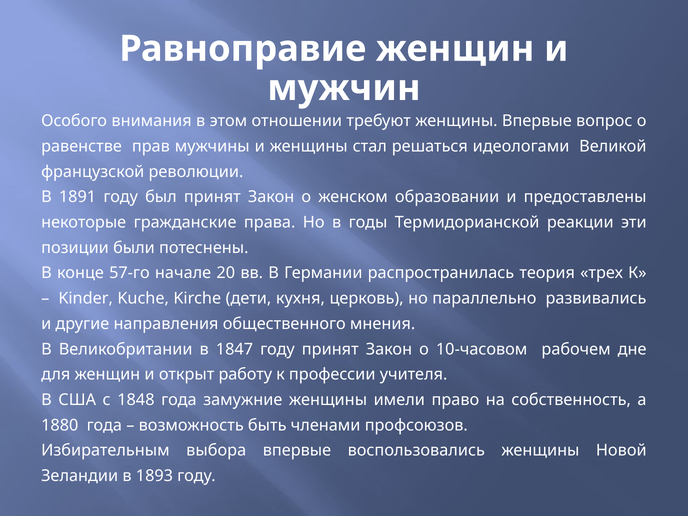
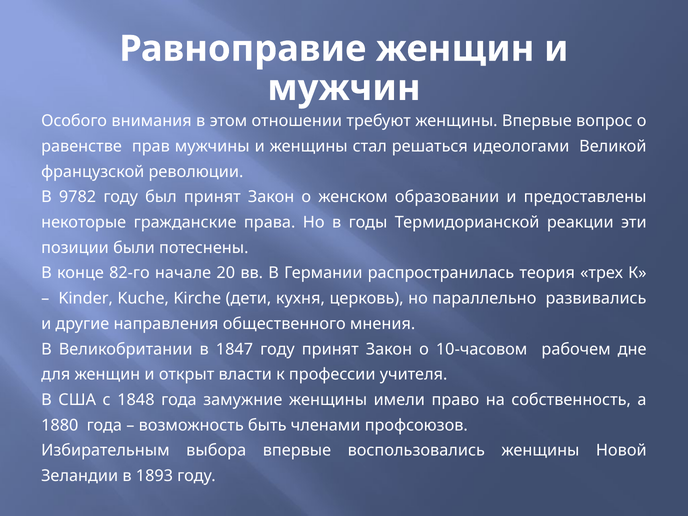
1891: 1891 -> 9782 (78, 197)
57-го: 57-го -> 82-го (129, 273)
работу: работу -> власти (245, 375)
